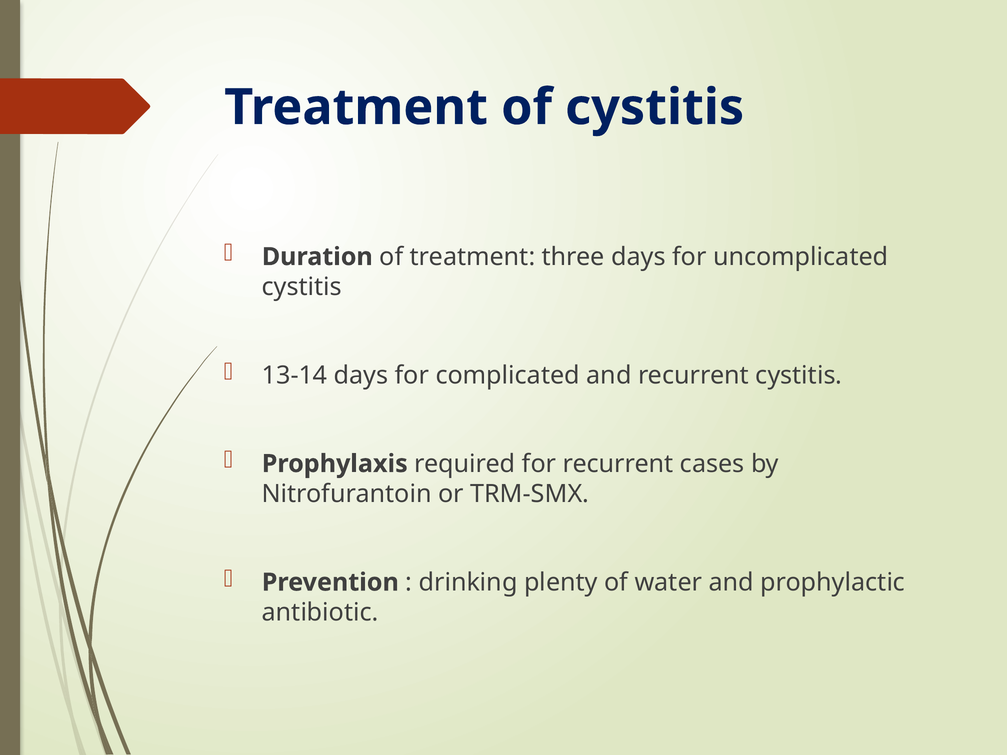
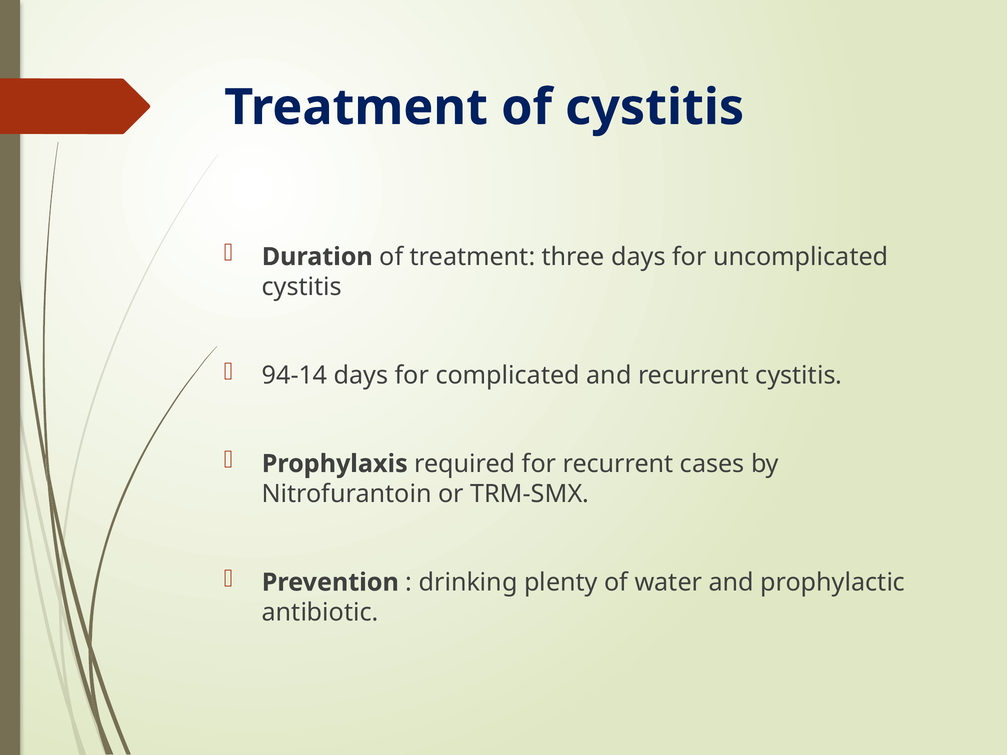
13-14: 13-14 -> 94-14 (295, 376)
